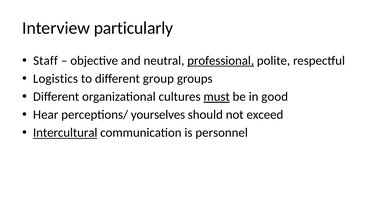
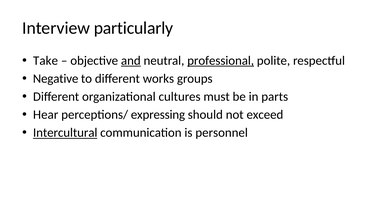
Staff: Staff -> Take (46, 61)
and underline: none -> present (131, 61)
Logistics: Logistics -> Negative (56, 79)
group: group -> works (158, 79)
must underline: present -> none (217, 97)
good: good -> parts (275, 97)
yourselves: yourselves -> expressing (158, 115)
